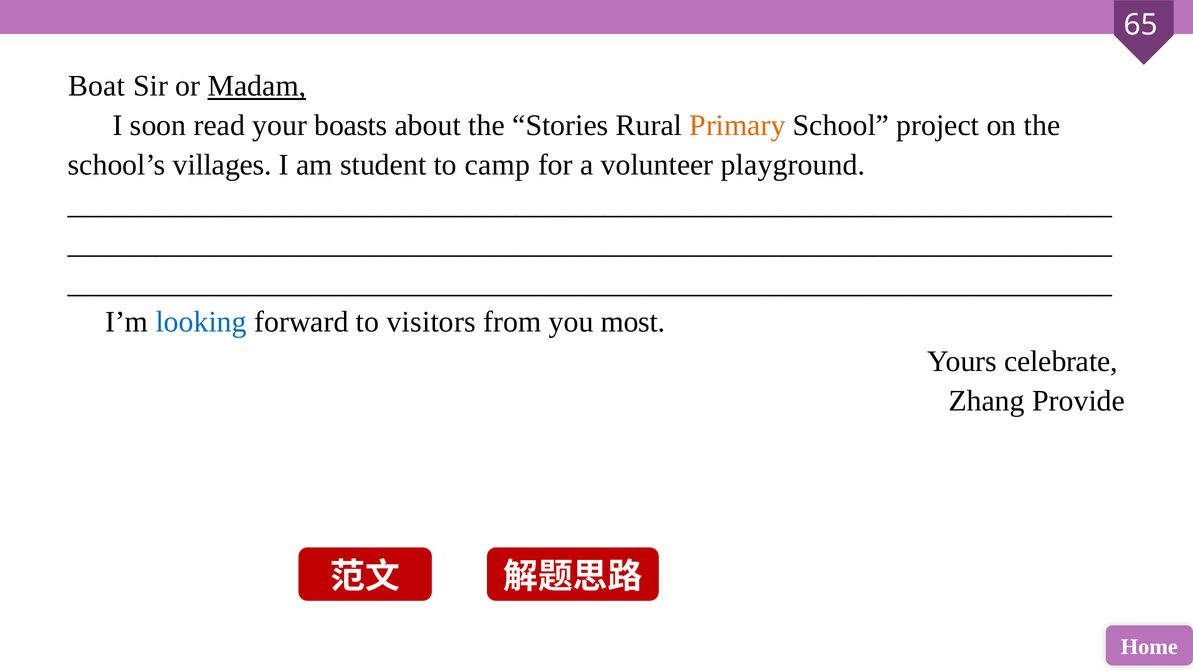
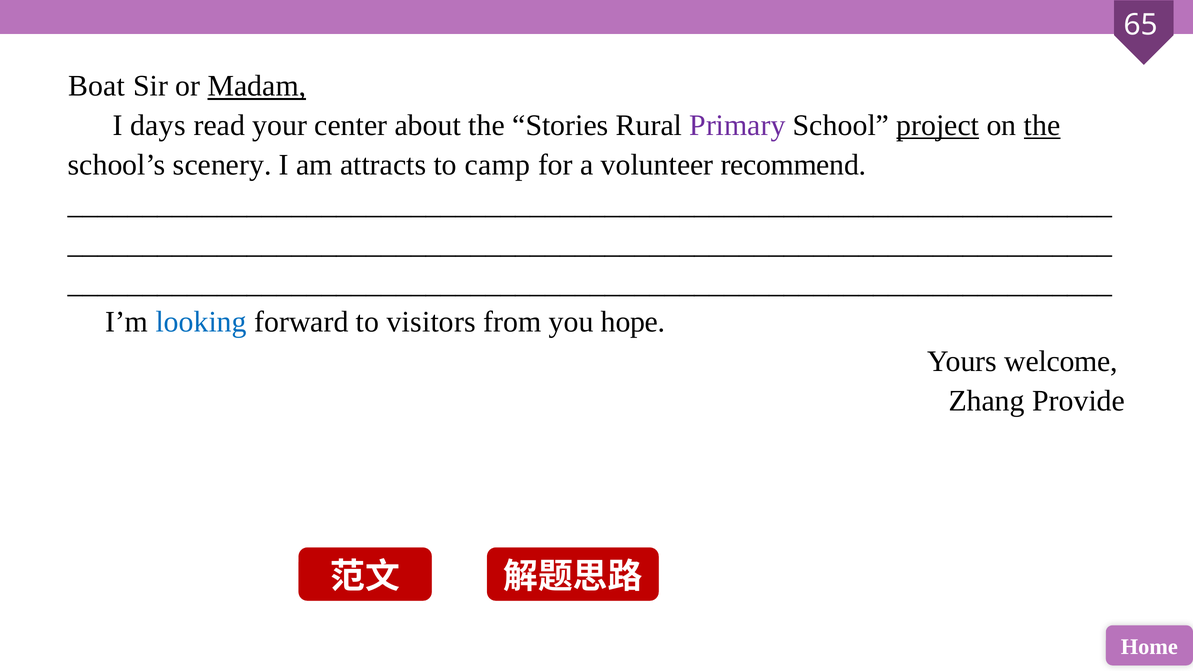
soon: soon -> days (158, 125)
boasts: boasts -> center (351, 125)
Primary colour: orange -> purple (737, 125)
project underline: none -> present (938, 125)
the underline: none -> present (1042, 125)
villages: villages -> scenery (222, 165)
student: student -> attracts (383, 165)
playground: playground -> recommend (793, 165)
most: most -> hope (633, 322)
celebrate: celebrate -> welcome (1061, 361)
